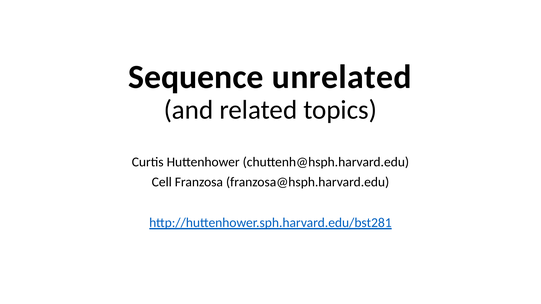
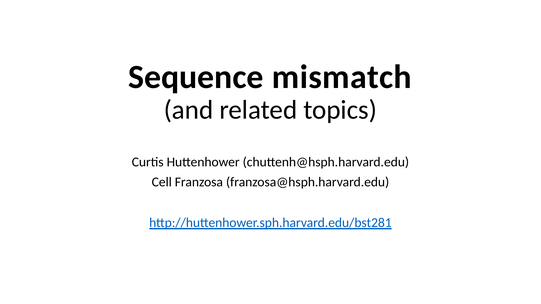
unrelated: unrelated -> mismatch (342, 77)
